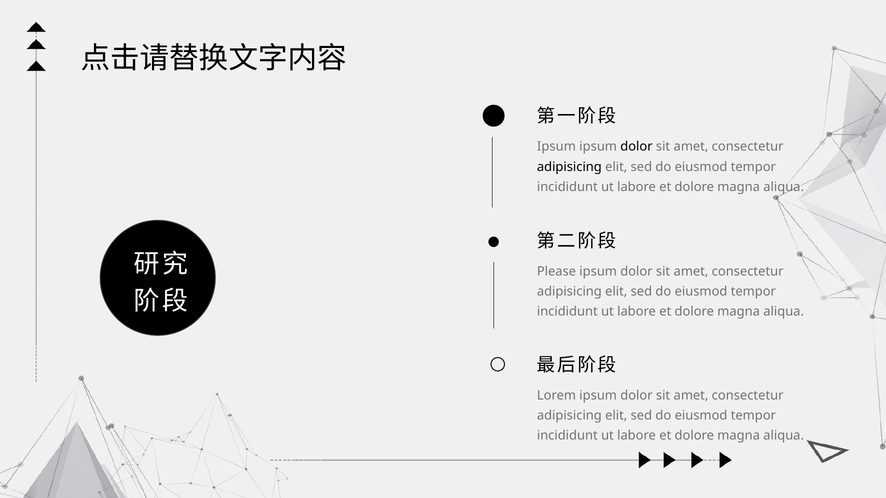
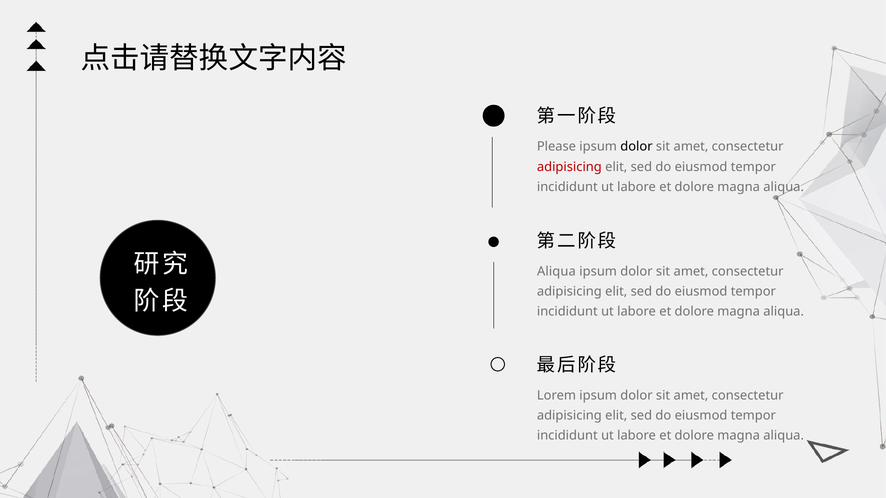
Ipsum: Ipsum -> Please (556, 147)
adipisicing colour: black -> red (569, 167)
Please: Please -> Aliqua (556, 272)
